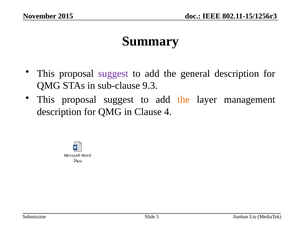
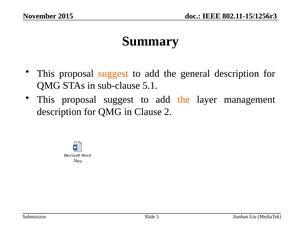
suggest colour: purple -> orange (113, 73)
9.3: 9.3 -> 5.1 (150, 85)
4: 4 -> 2 (168, 112)
